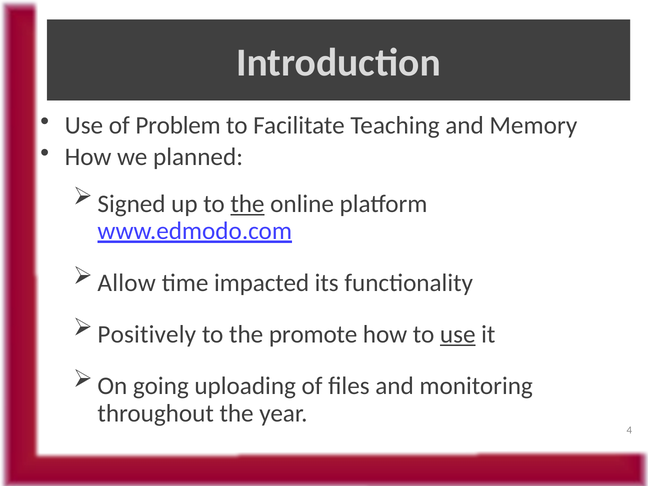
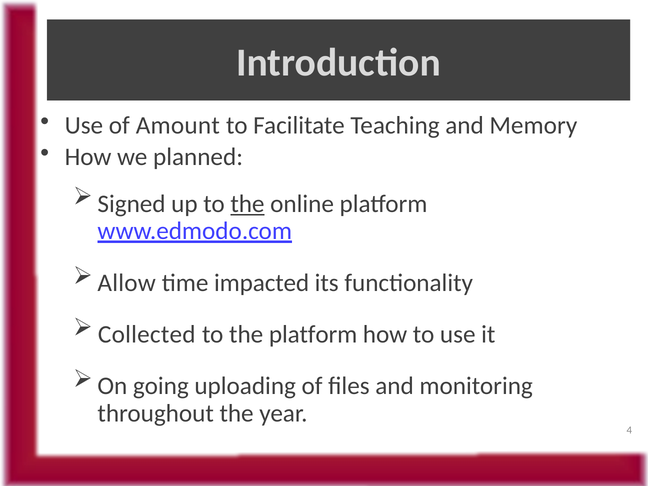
Problem: Problem -> Amount (178, 125)
Positively: Positively -> Collected (147, 334)
the promote: promote -> platform (313, 334)
use underline: present -> none (458, 334)
